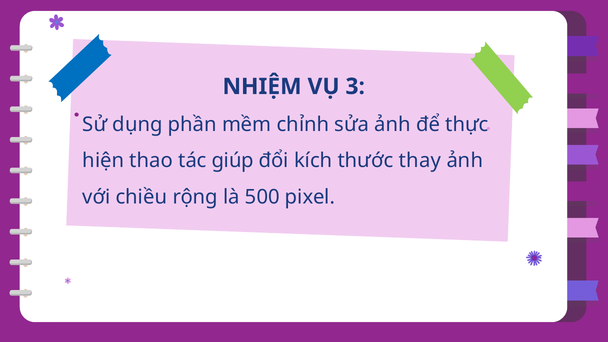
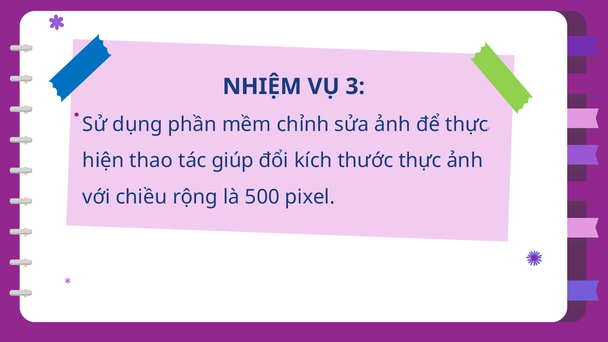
thước thay: thay -> thực (420, 161)
